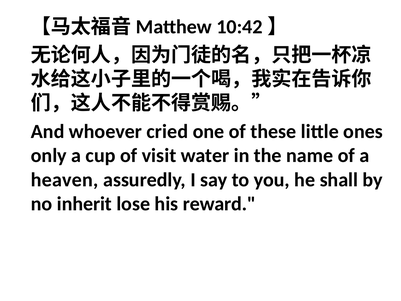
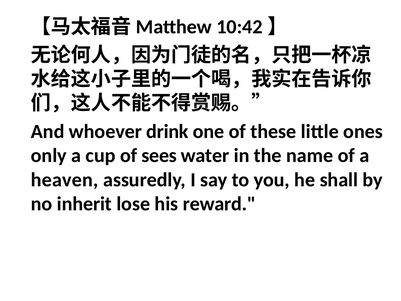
cried: cried -> drink (167, 131)
visit: visit -> sees (159, 156)
